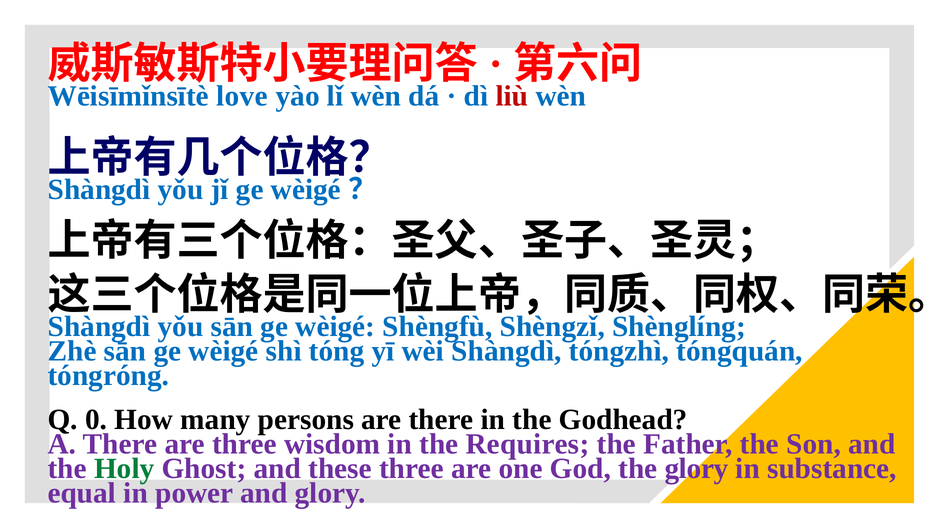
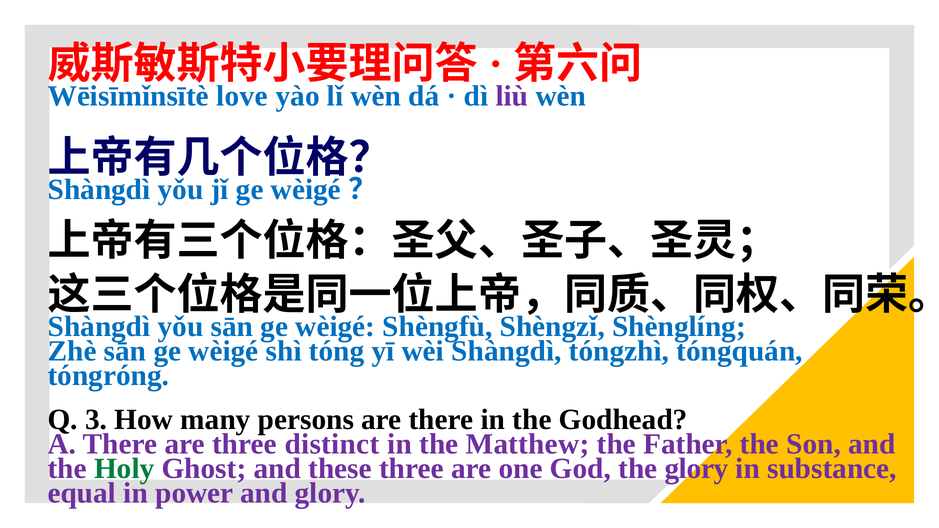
liù colour: red -> purple (512, 96)
0: 0 -> 3 (96, 420)
wisdom: wisdom -> distinct (332, 444)
Requires: Requires -> Matthew (527, 444)
